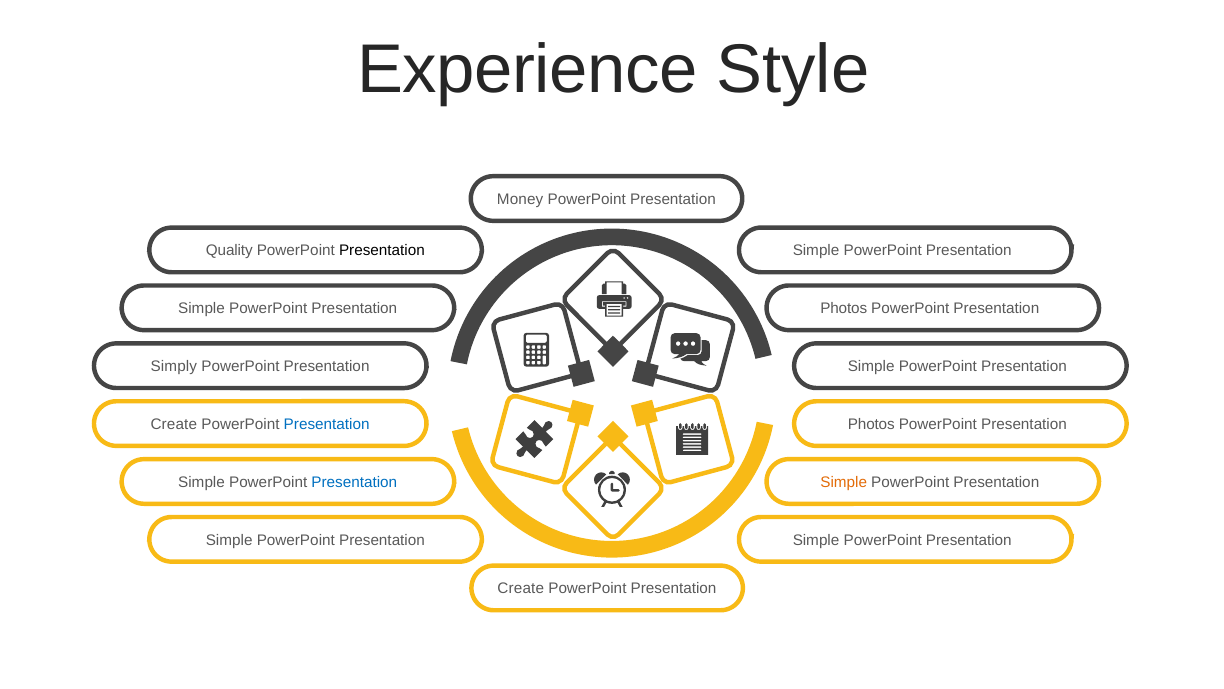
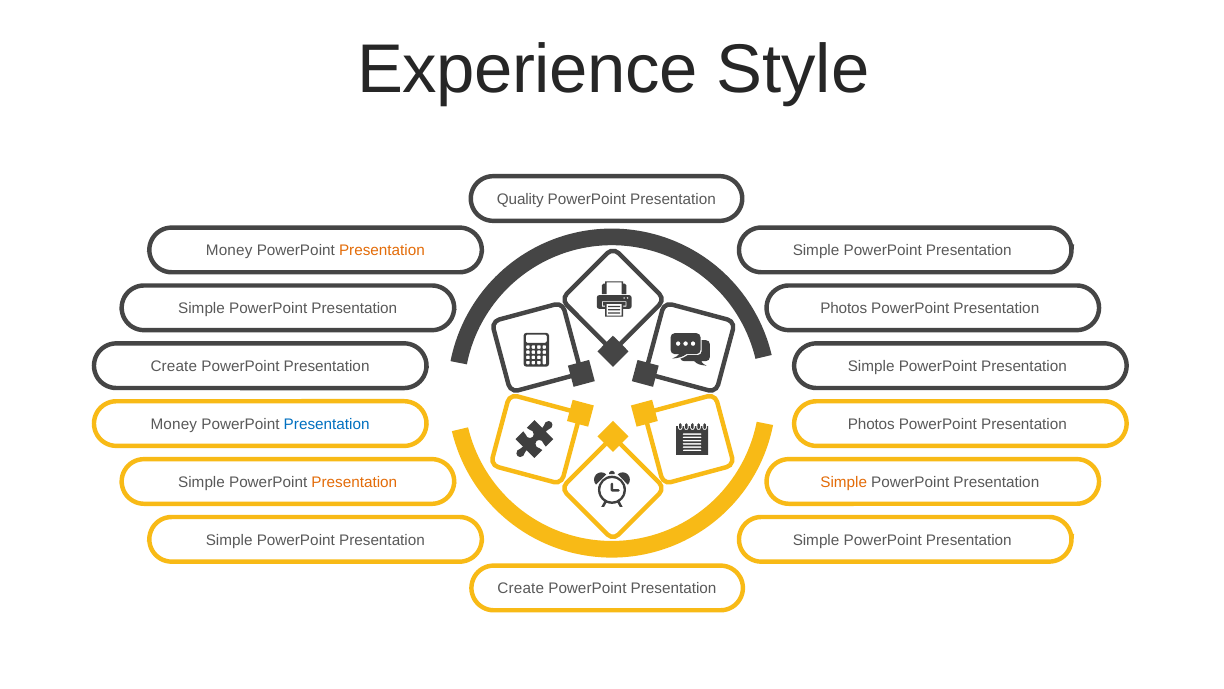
Money: Money -> Quality (520, 199)
Quality: Quality -> Money (229, 251)
Presentation colour: black -> orange (382, 251)
Simply: Simply -> Create (174, 366)
Create: Create -> Money (174, 424)
Presentation colour: blue -> orange (354, 482)
